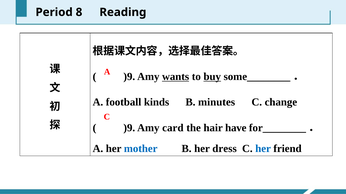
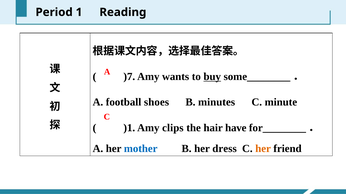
8: 8 -> 1 (79, 12)
)9: )9 -> )7 (129, 77)
wants underline: present -> none (176, 77)
kinds: kinds -> shoes (157, 103)
change: change -> minute (281, 103)
)9: )9 -> )1 (129, 128)
card: card -> clips (173, 128)
her colour: blue -> orange (263, 149)
